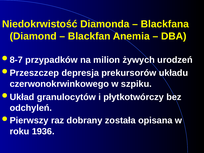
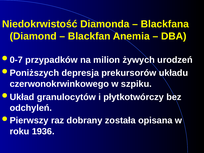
8-7: 8-7 -> 0-7 (16, 60)
Przeszczep: Przeszczep -> Poniższych (34, 73)
